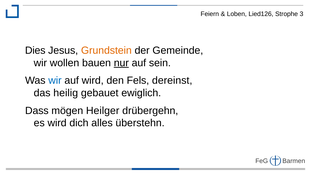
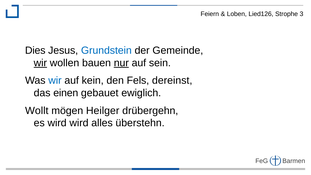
Grundstein colour: orange -> blue (106, 50)
wir underline: none -> present (40, 63)
auf wird: wird -> kein (93, 80)
heilig: heilig -> einen (66, 93)
Dass: Dass -> Wollt (37, 111)
wird dich: dich -> wird (79, 123)
